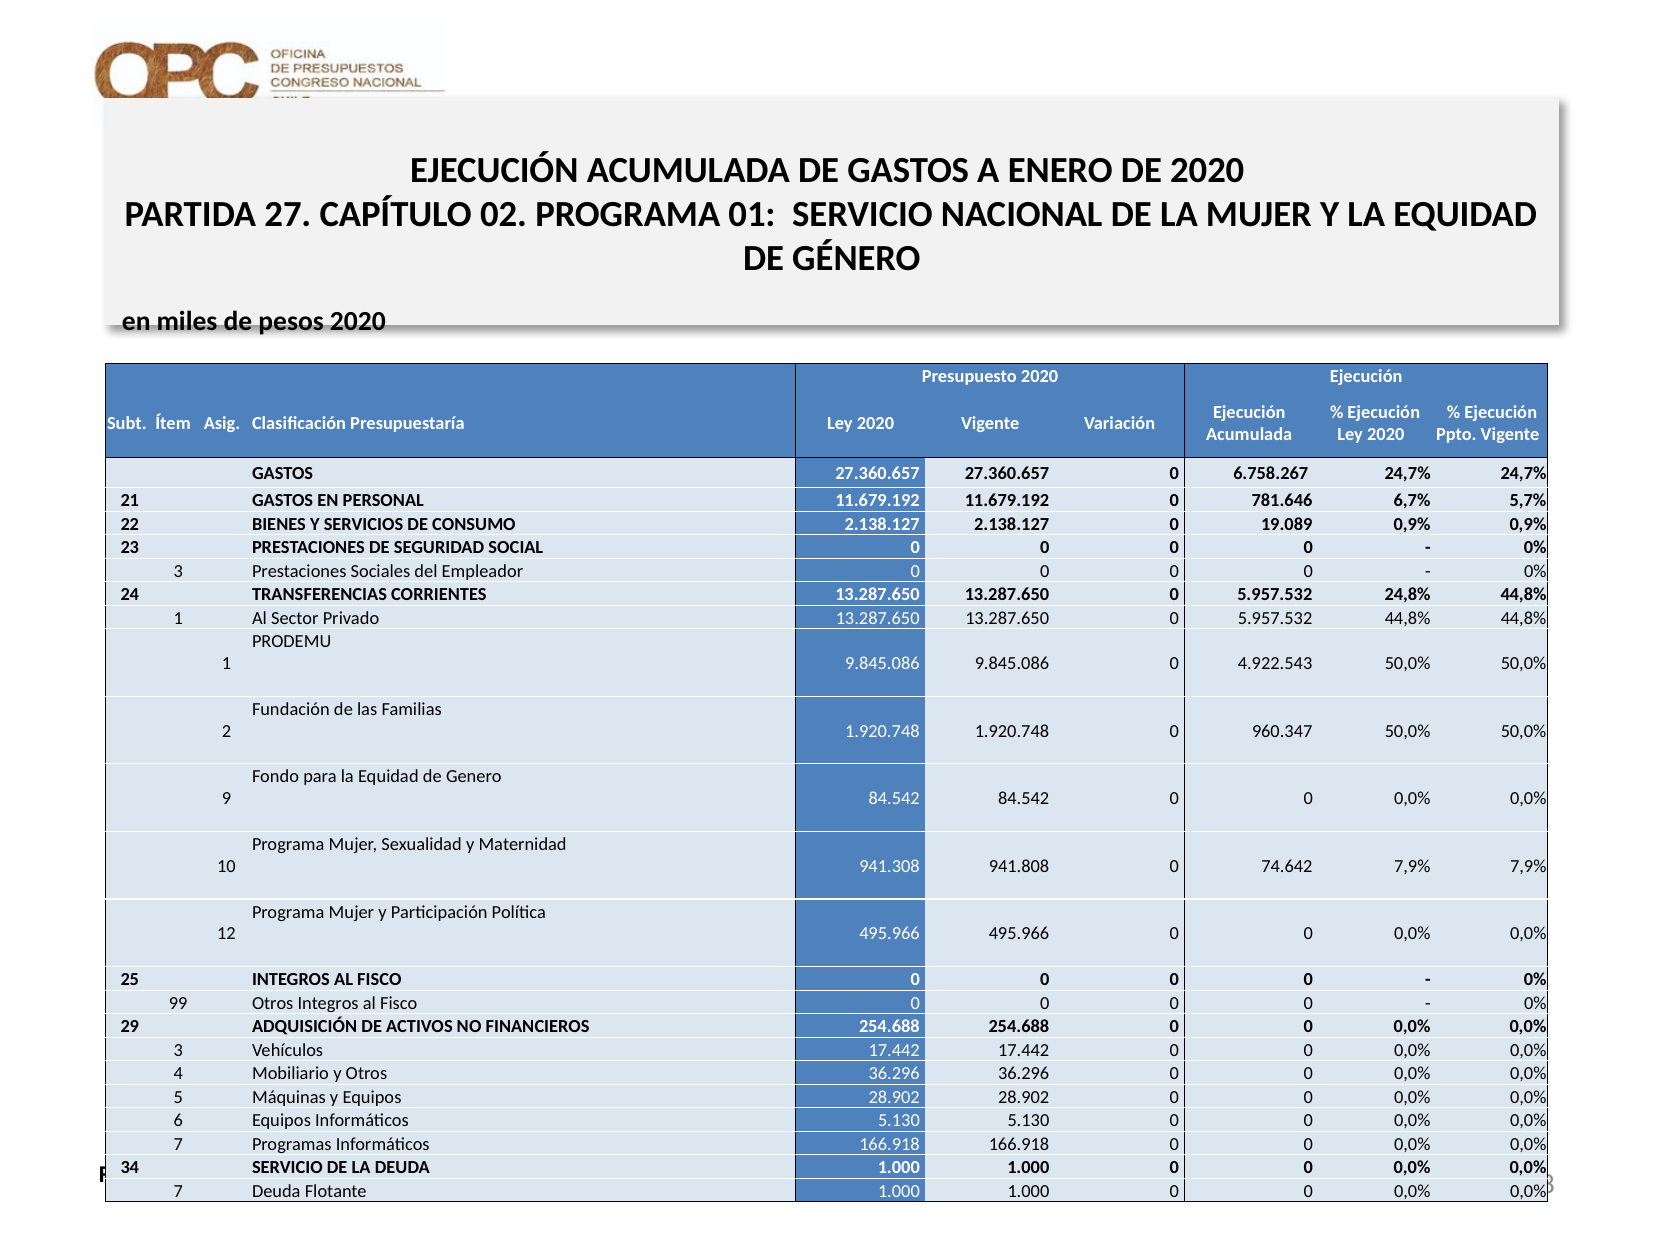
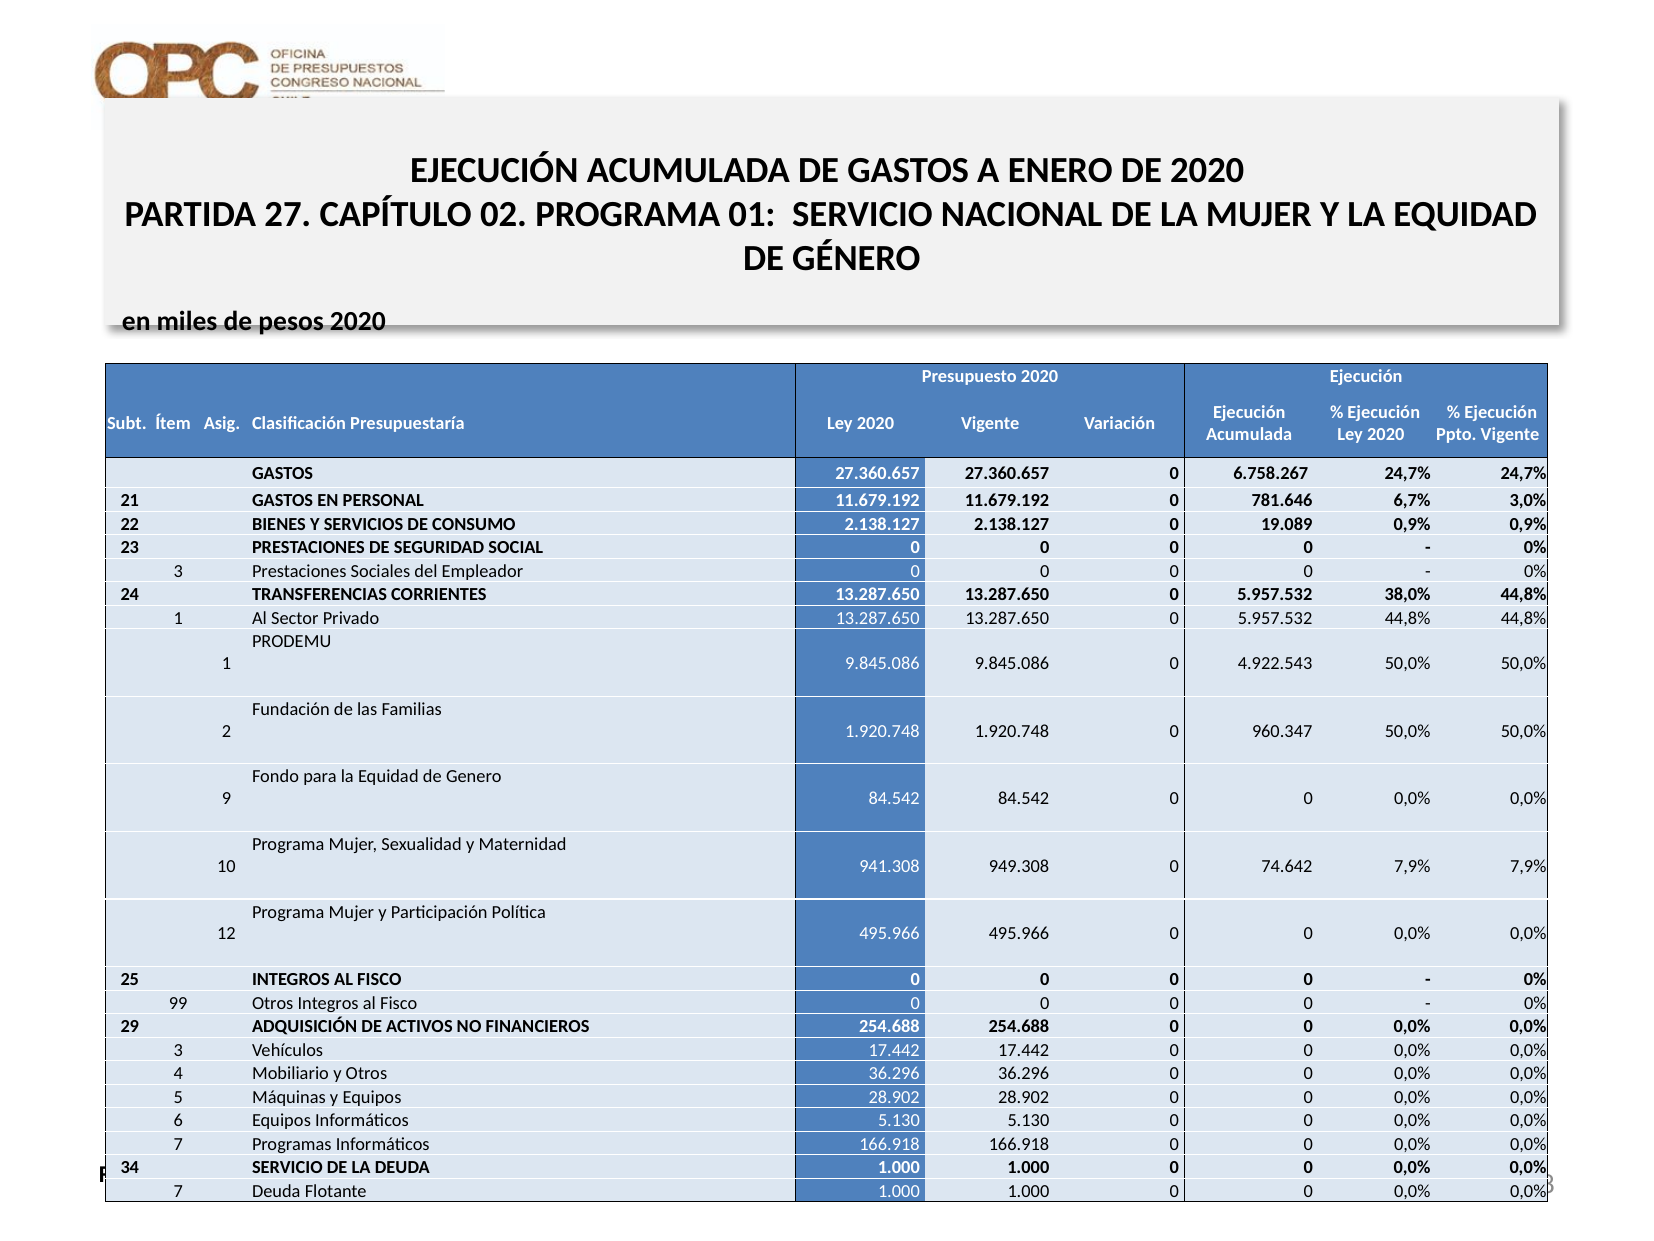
5,7%: 5,7% -> 3,0% (1528, 500)
24,8%: 24,8% -> 38,0% (1408, 594)
941.808: 941.808 -> 949.308 (1019, 866)
